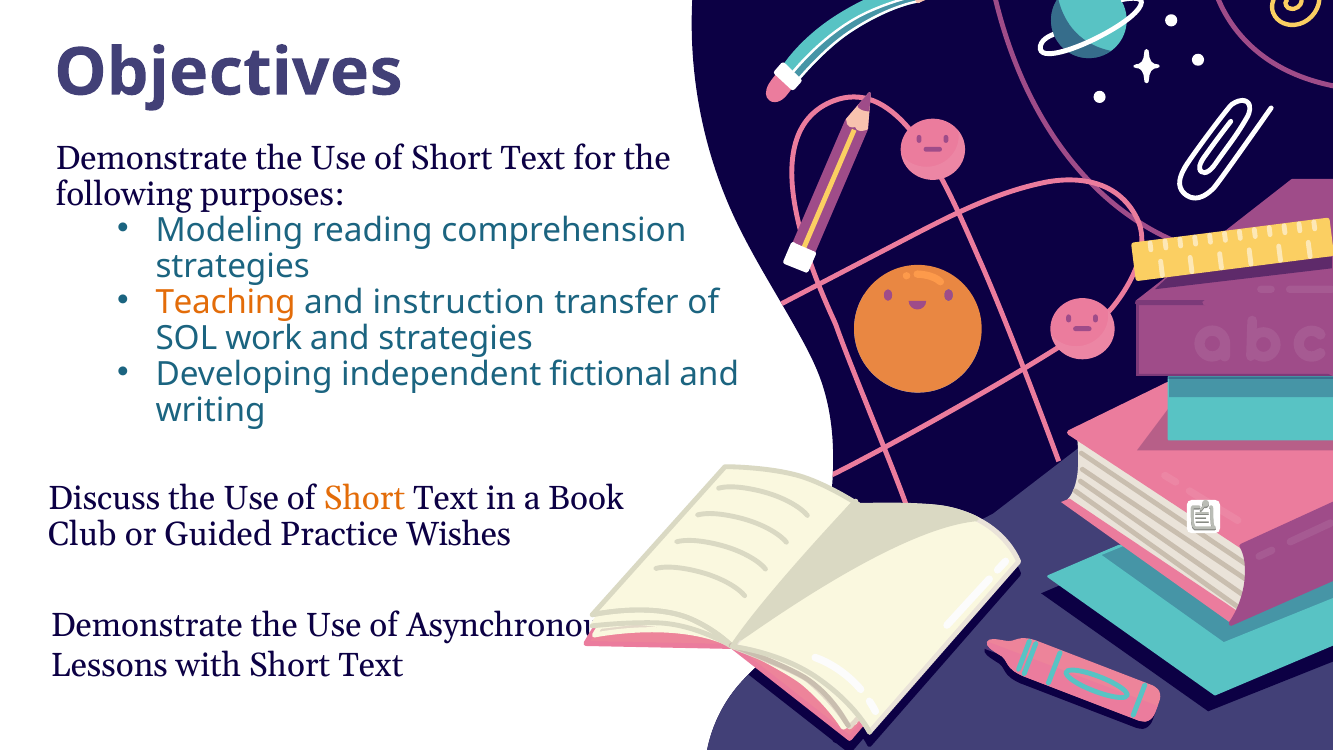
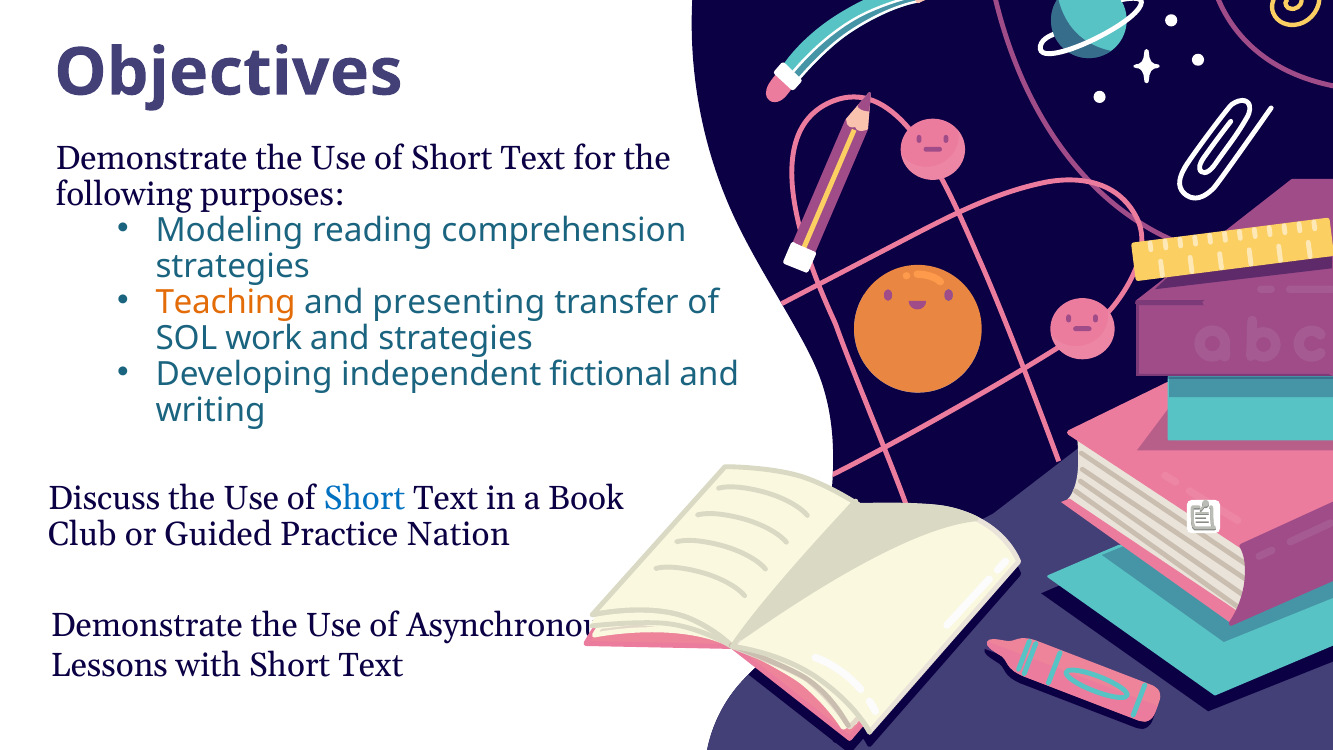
instruction: instruction -> presenting (459, 302)
Short colour: orange -> blue (364, 499)
Wishes: Wishes -> Nation (458, 535)
